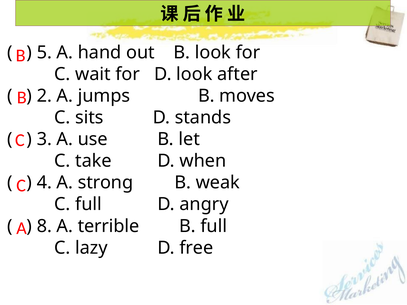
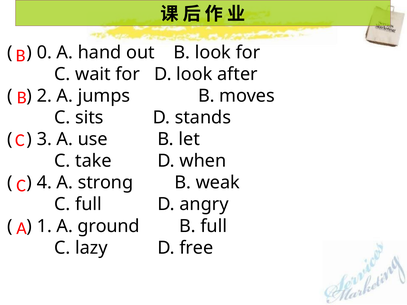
5: 5 -> 0 (44, 53)
8: 8 -> 1 (44, 226)
terrible: terrible -> ground (109, 226)
